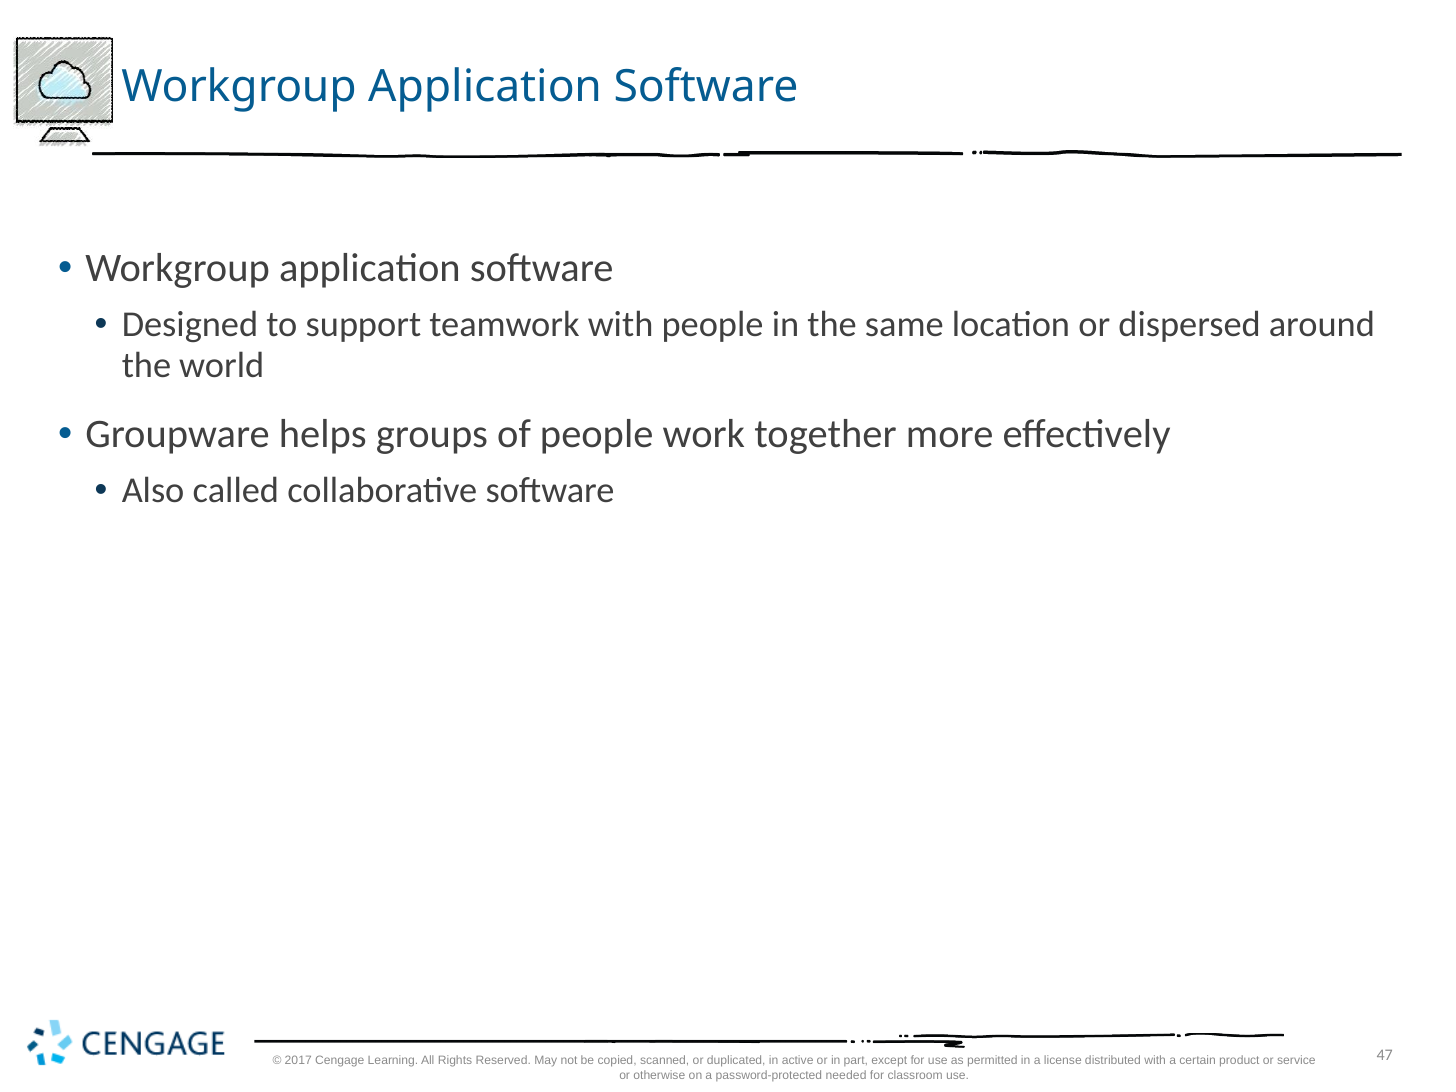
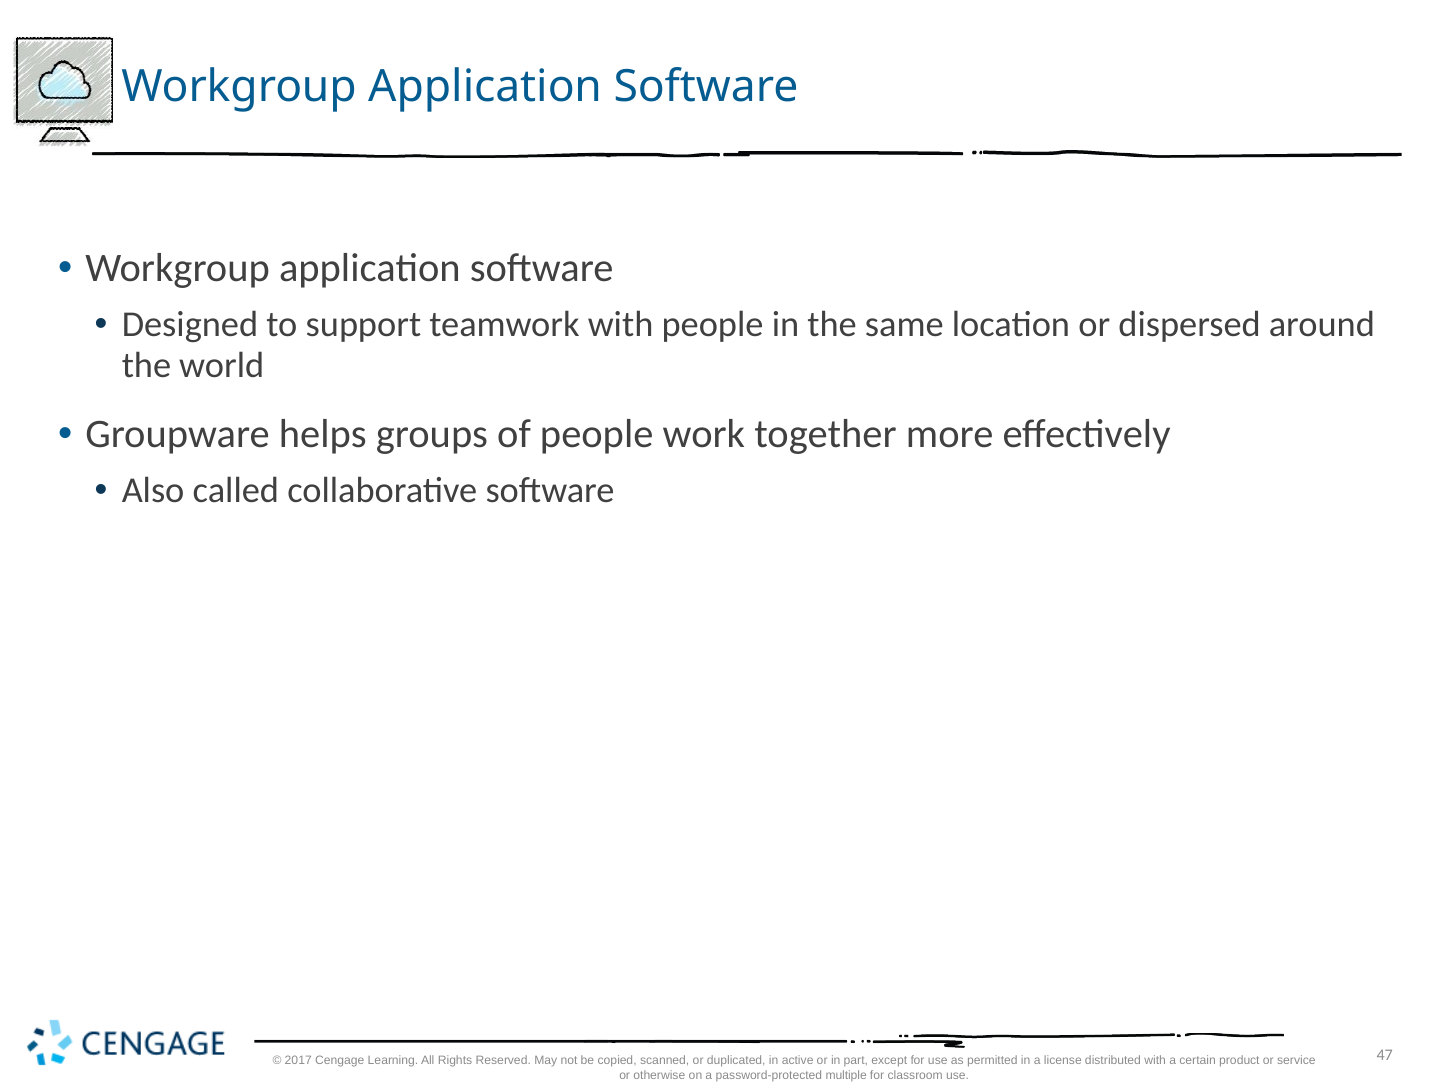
needed: needed -> multiple (846, 1075)
